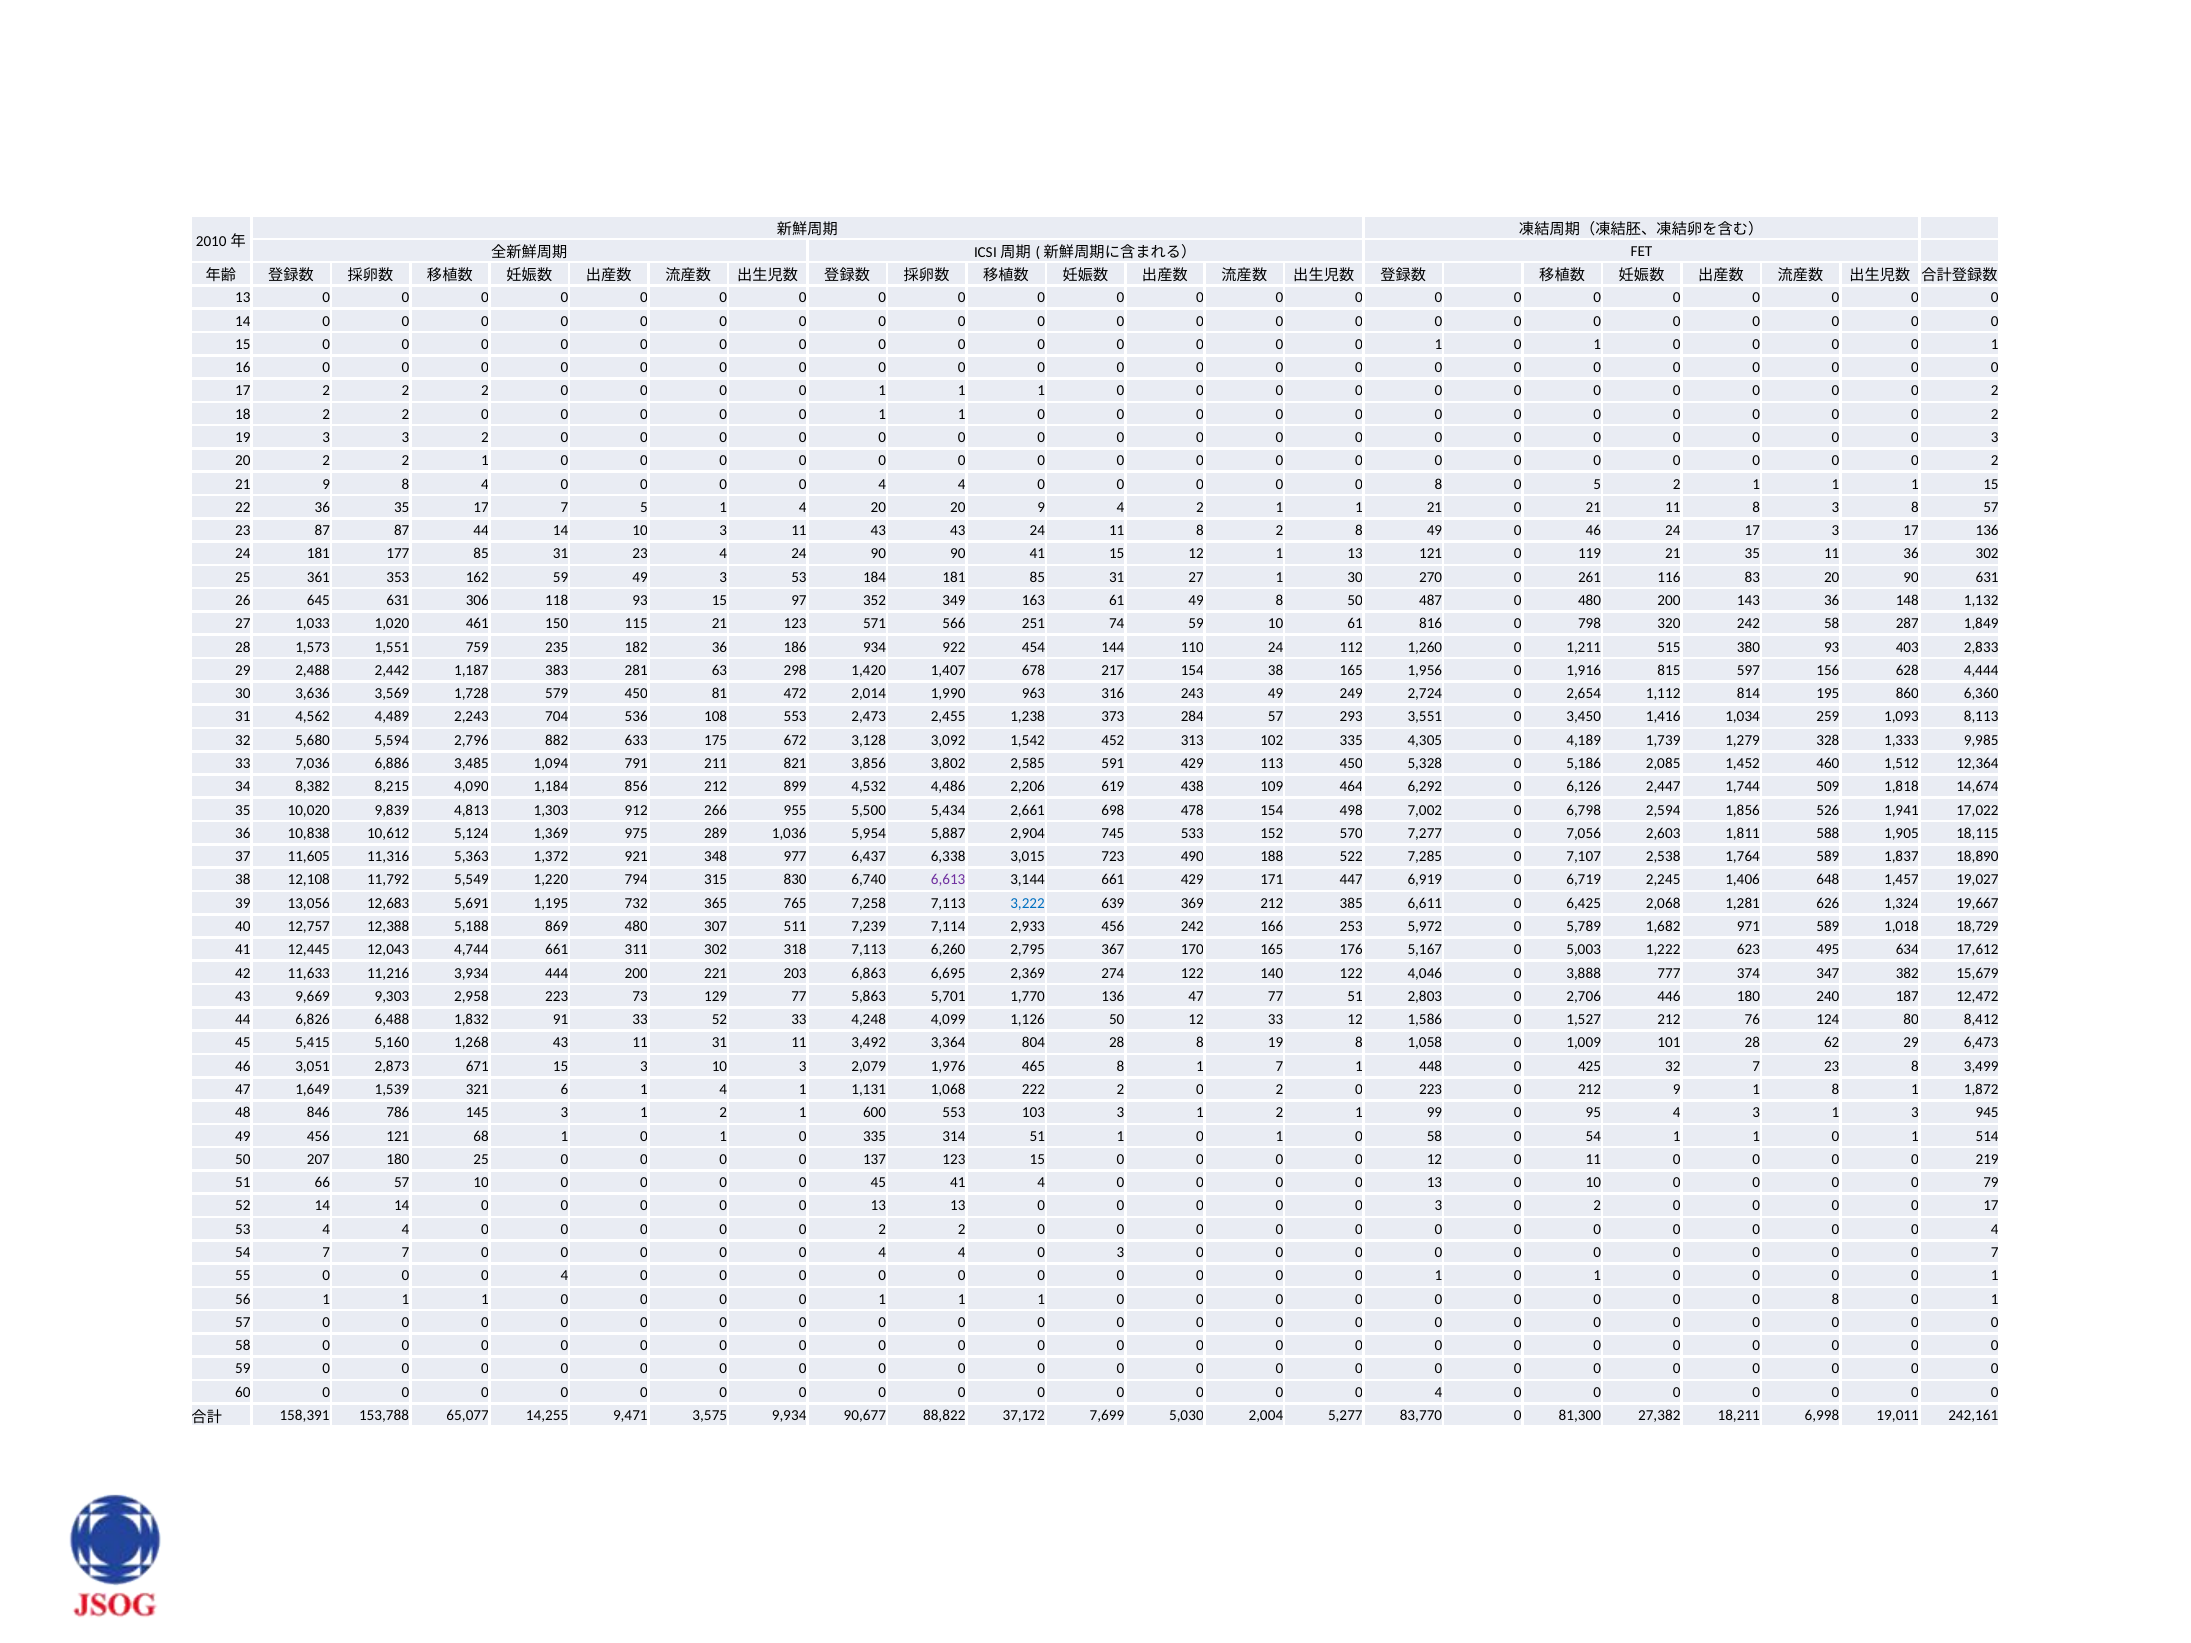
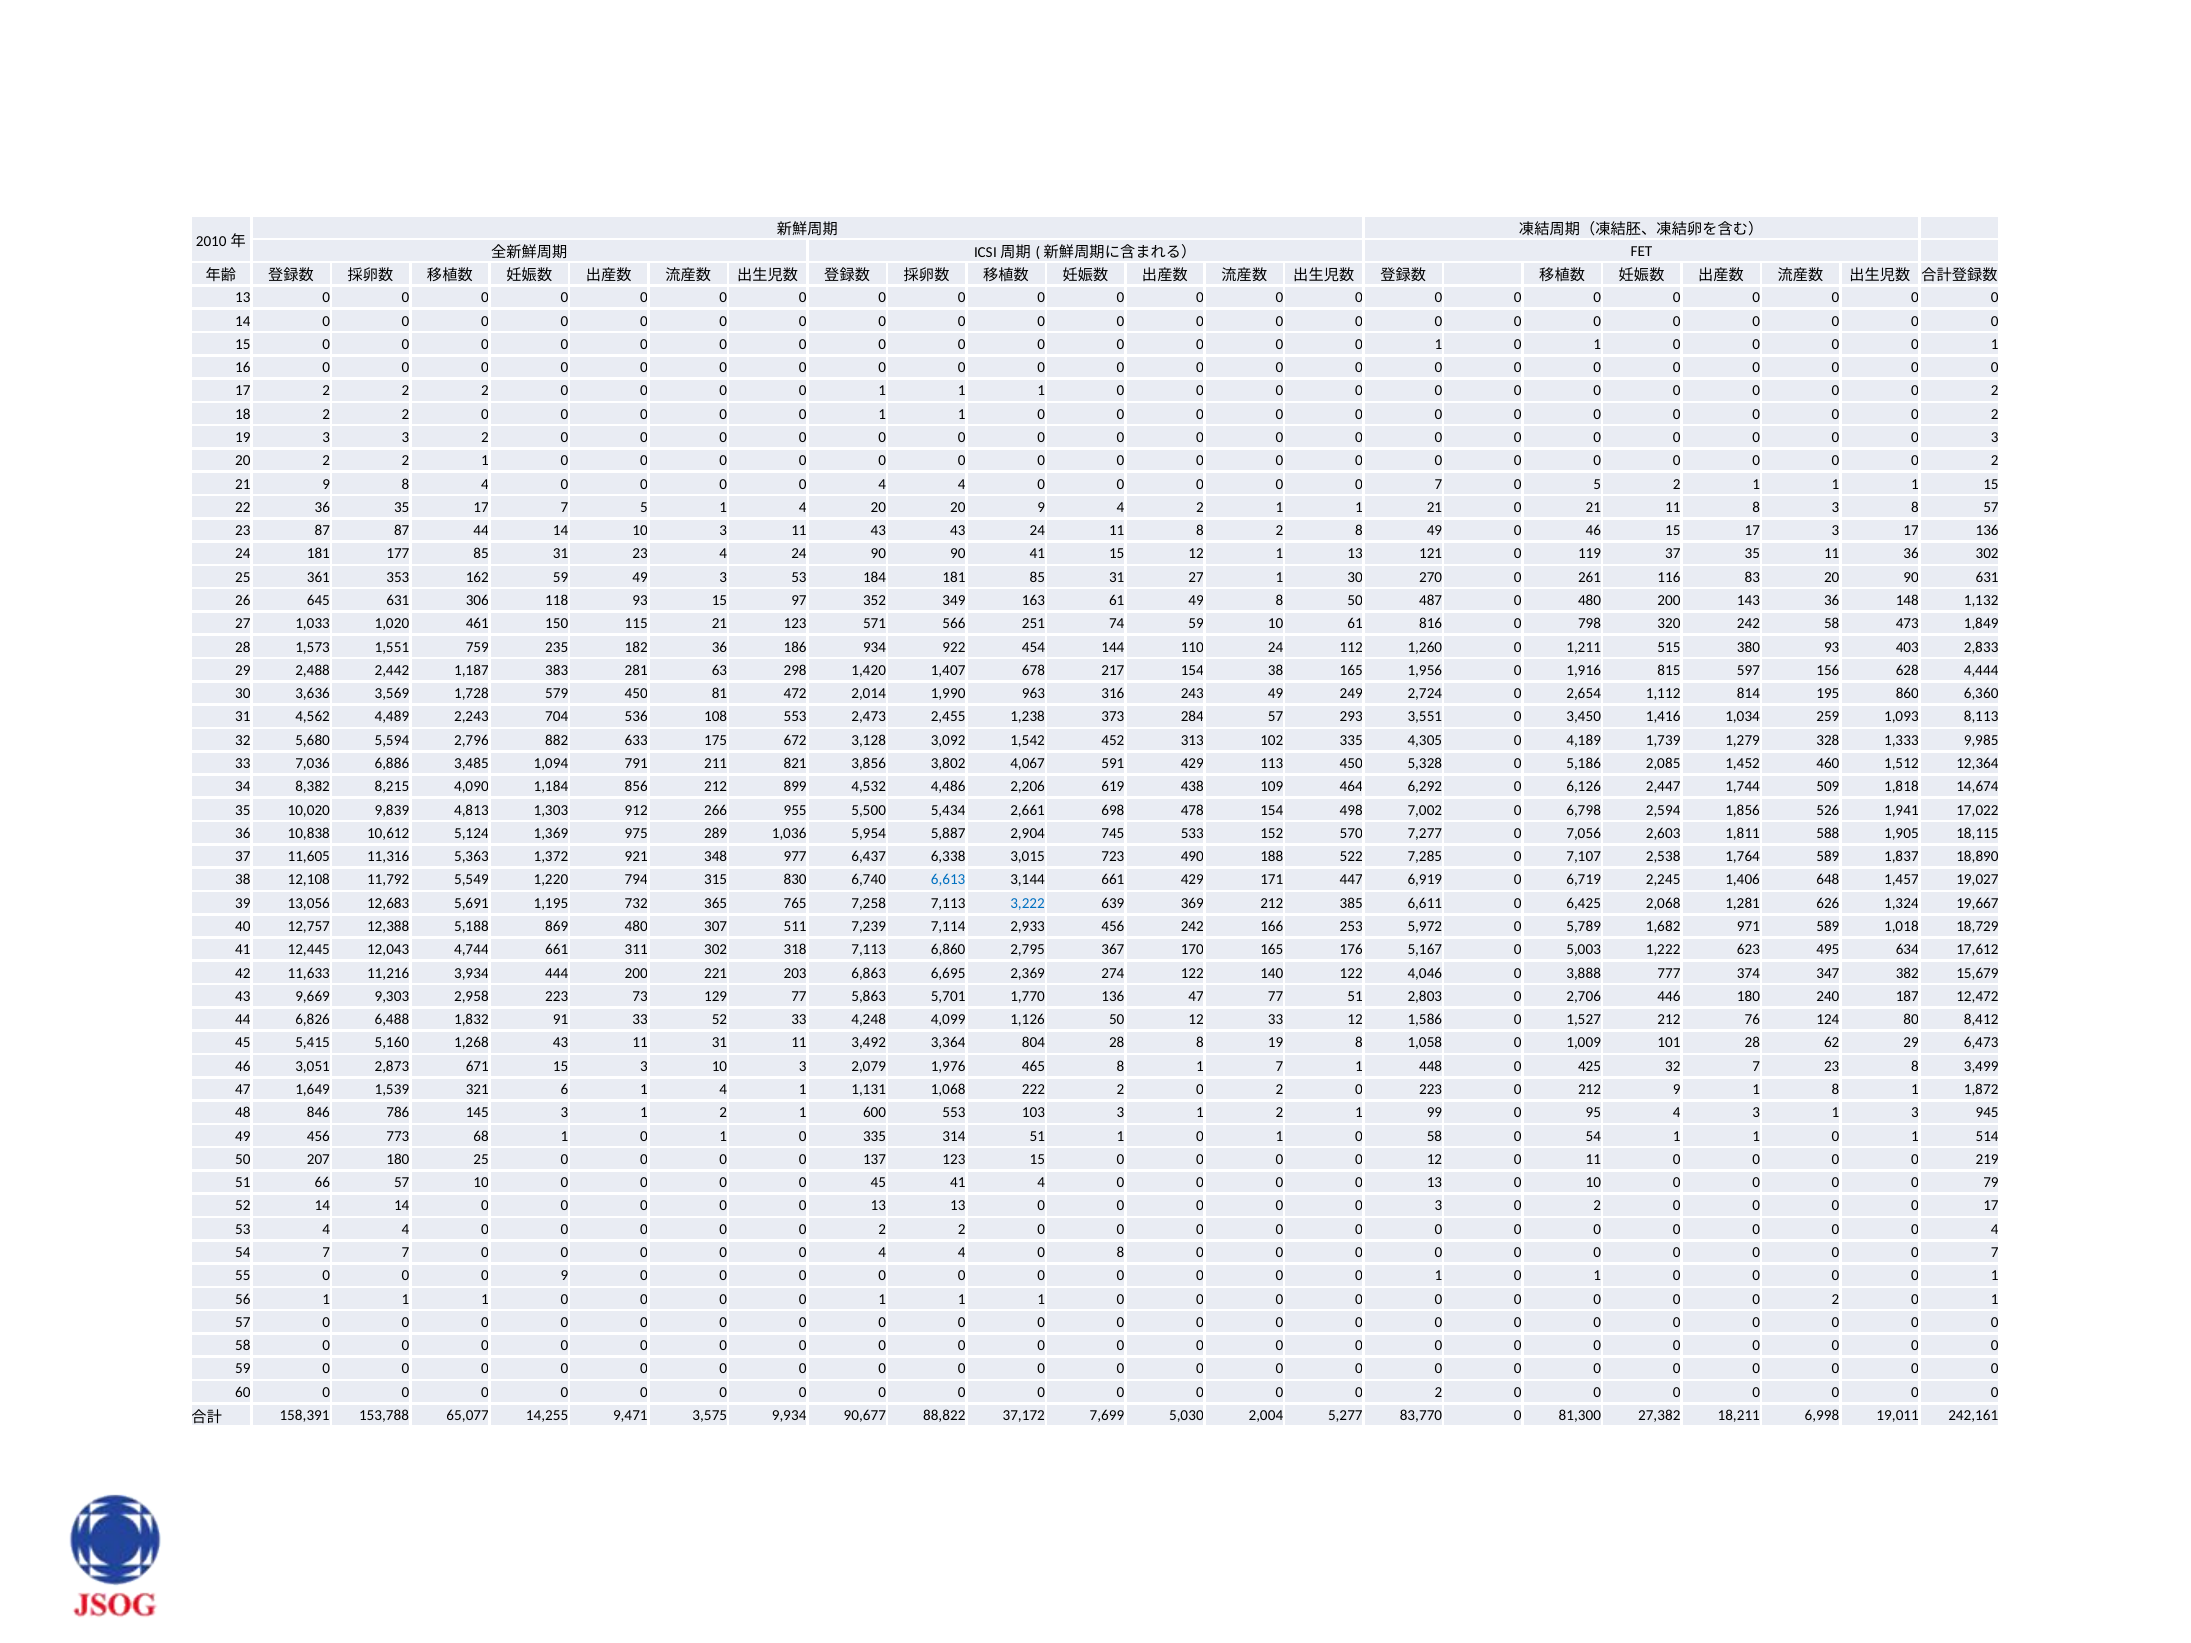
8: 8 -> 7 (1438, 484)
46 24: 24 -> 15 (1673, 531)
119 21: 21 -> 37 (1673, 554)
287: 287 -> 473 (1907, 624)
2,585: 2,585 -> 4,067 (1028, 764)
6,613 colour: purple -> blue (948, 880)
6,260: 6,260 -> 6,860 (948, 950)
456 121: 121 -> 773 (398, 1136)
4 0 3: 3 -> 8 (1121, 1253)
4: 4 -> 9 (564, 1276)
8: 8 -> 2 (1836, 1299)
4: 4 -> 2 (1438, 1392)
